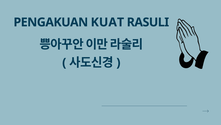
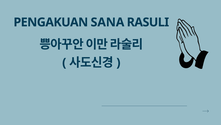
KUAT: KUAT -> SANA (107, 22)
